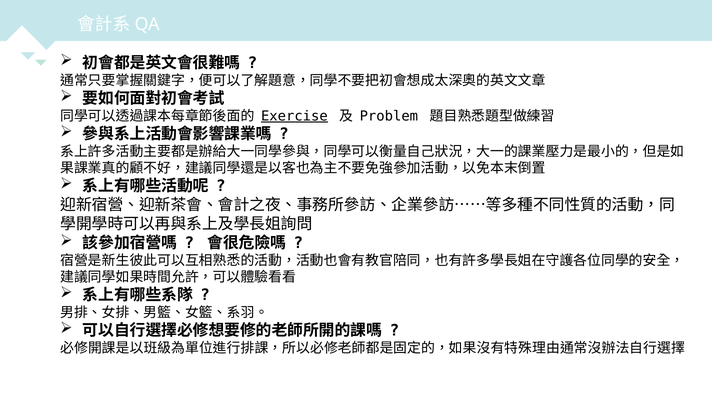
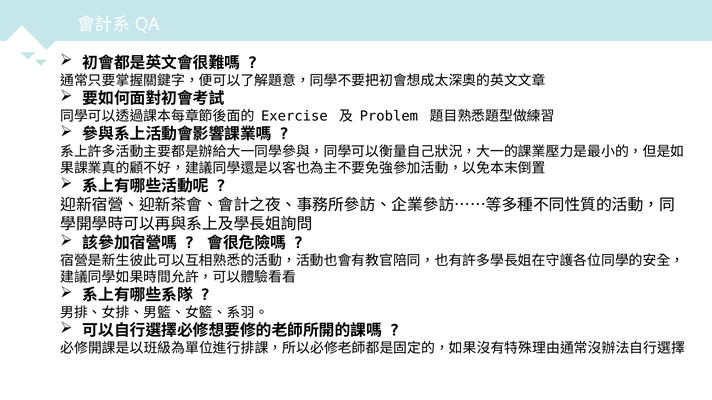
Exercise underline: present -> none (294, 116)
